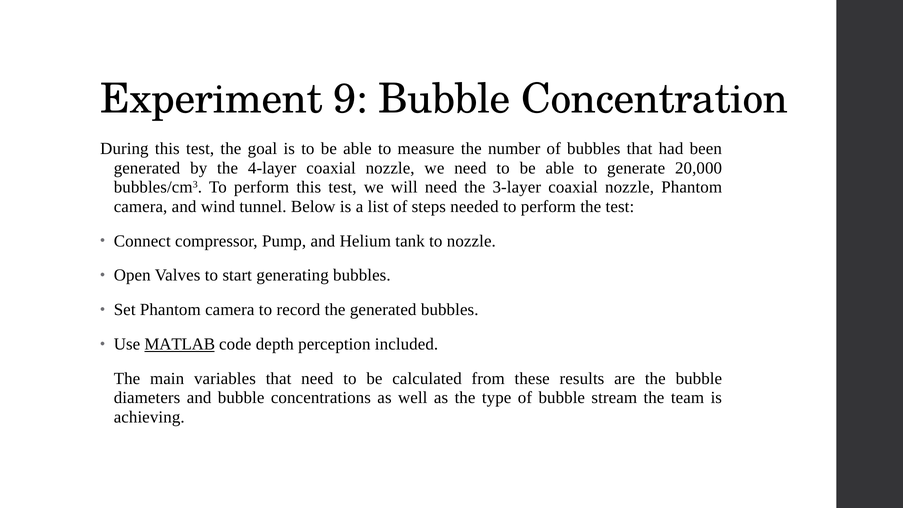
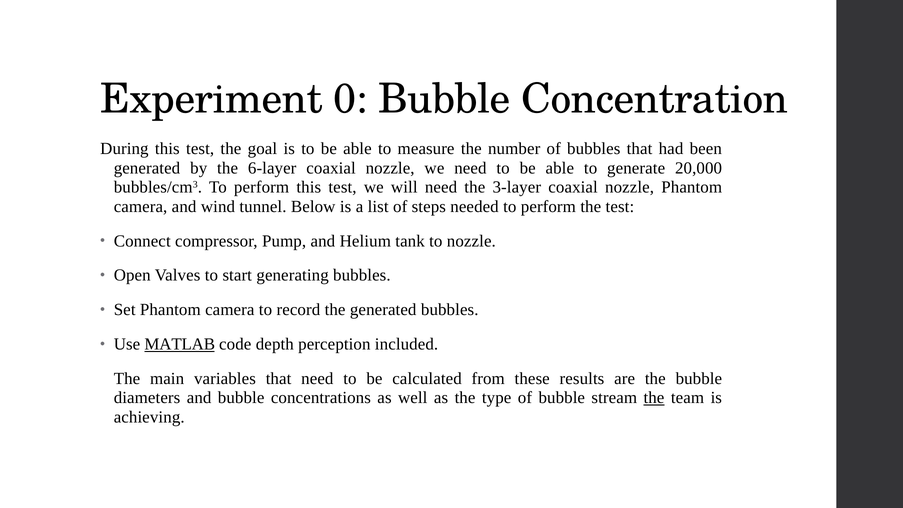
9: 9 -> 0 (351, 99)
4-layer: 4-layer -> 6-layer (272, 168)
the underline: none -> present (654, 398)
